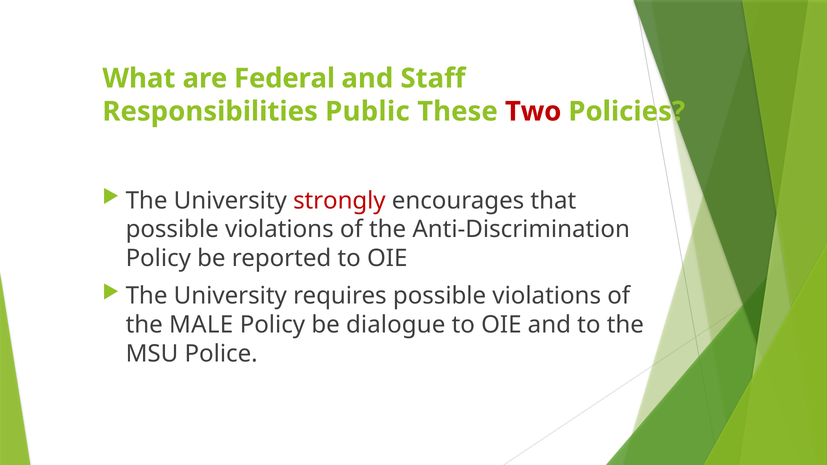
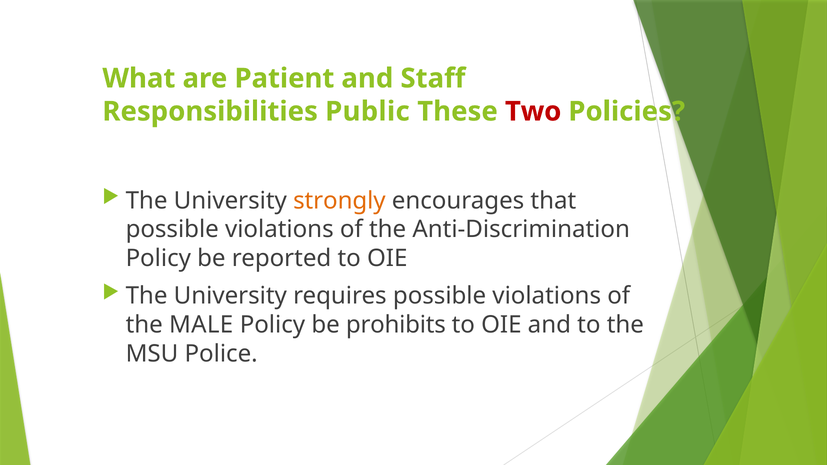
Federal: Federal -> Patient (284, 78)
strongly colour: red -> orange (339, 201)
dialogue: dialogue -> prohibits (396, 325)
